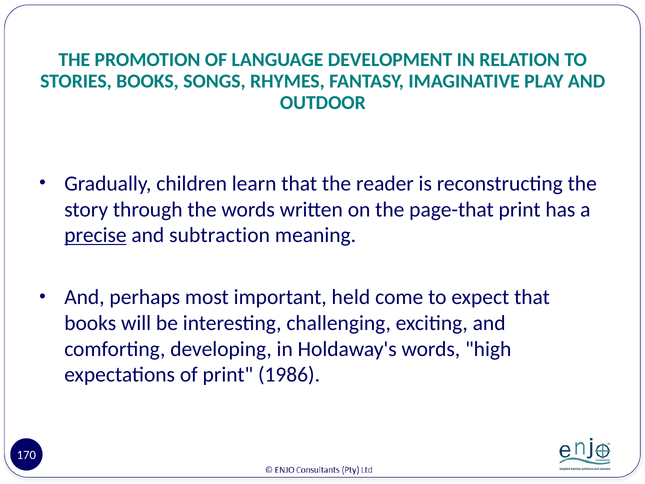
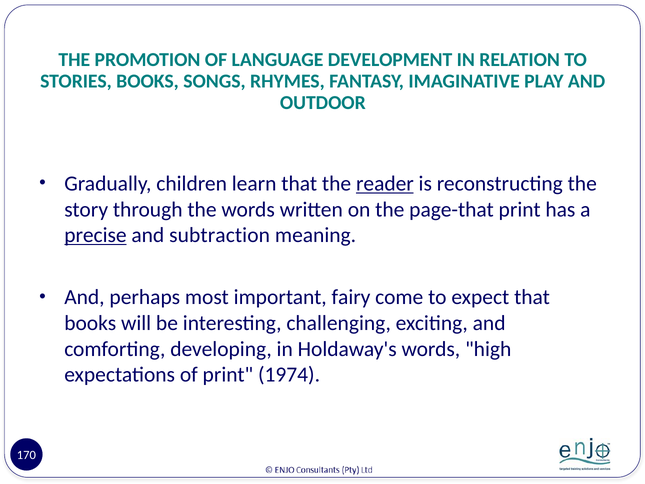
reader underline: none -> present (385, 184)
held: held -> fairy (351, 297)
1986: 1986 -> 1974 (289, 375)
